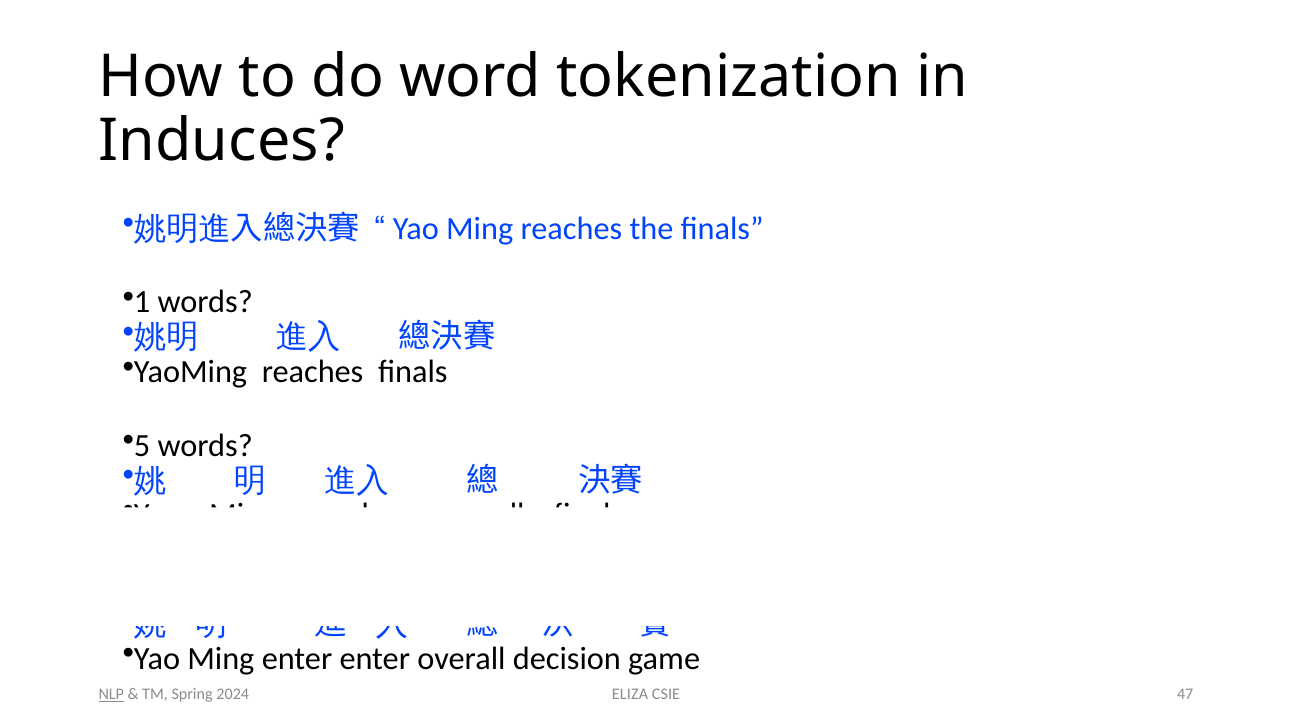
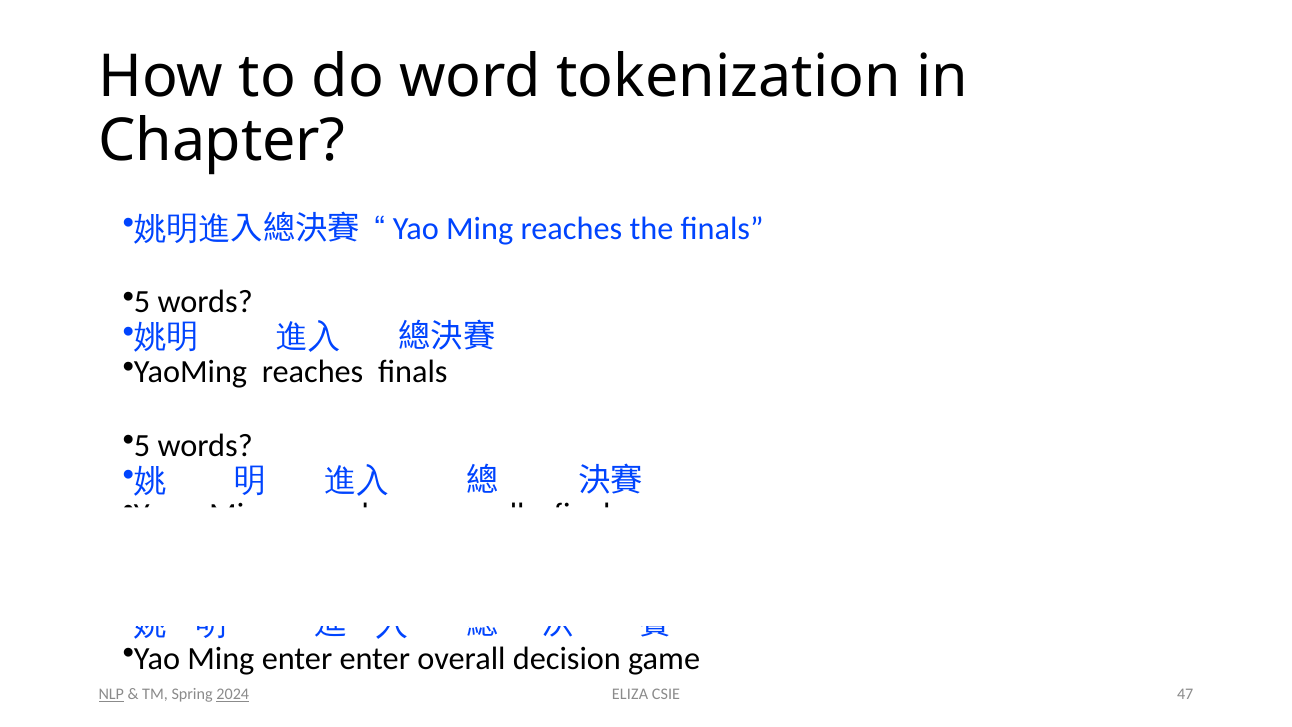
Induces: Induces -> Chapter (222, 140)
1: 1 -> 5 (142, 302)
2024 underline: none -> present (233, 694)
